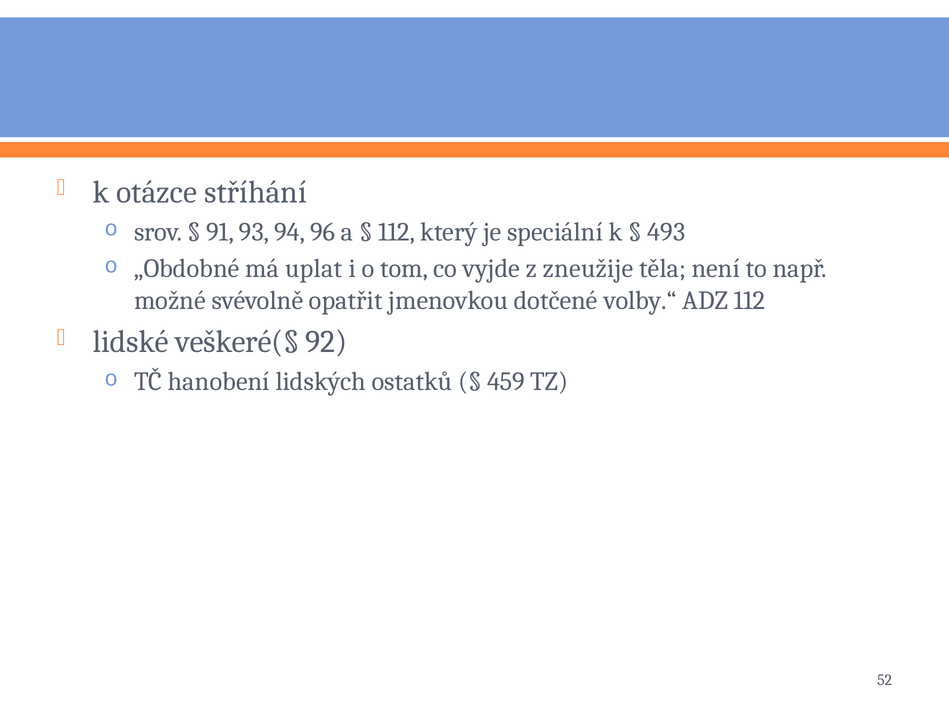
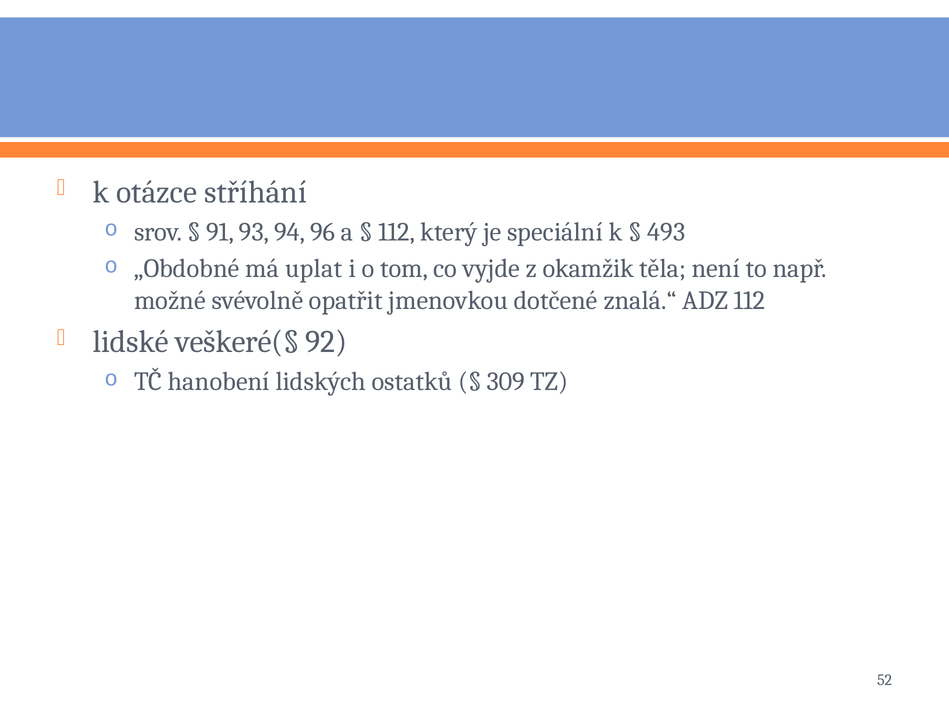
zneužije: zneužije -> okamžik (588, 269)
volby.“: volby.“ -> znalá.“ (640, 300)
459: 459 -> 309 (506, 381)
